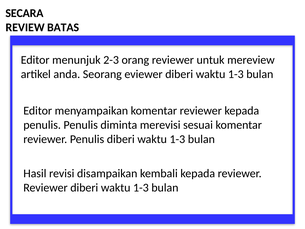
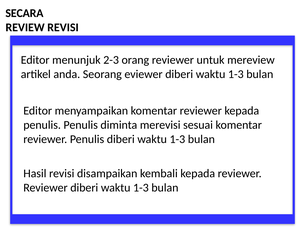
REVIEW BATAS: BATAS -> REVISI (63, 27)
